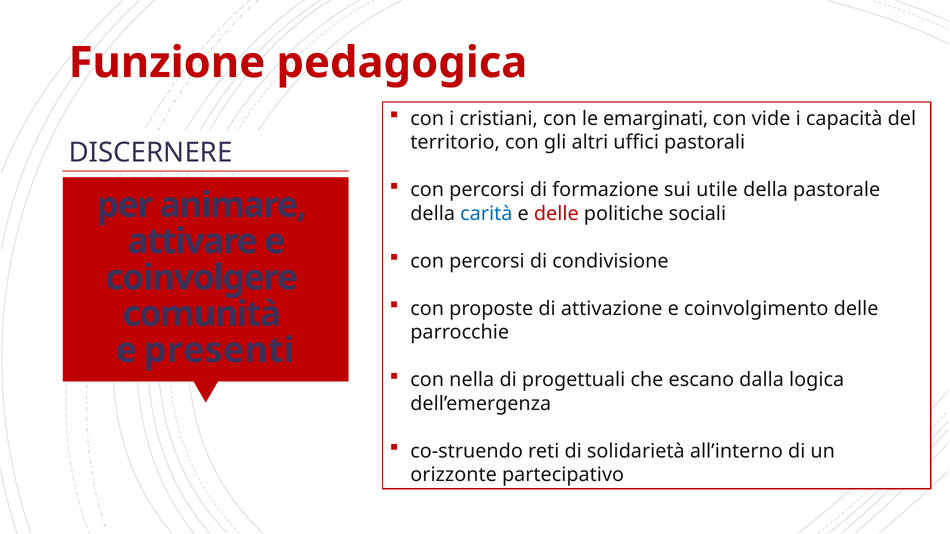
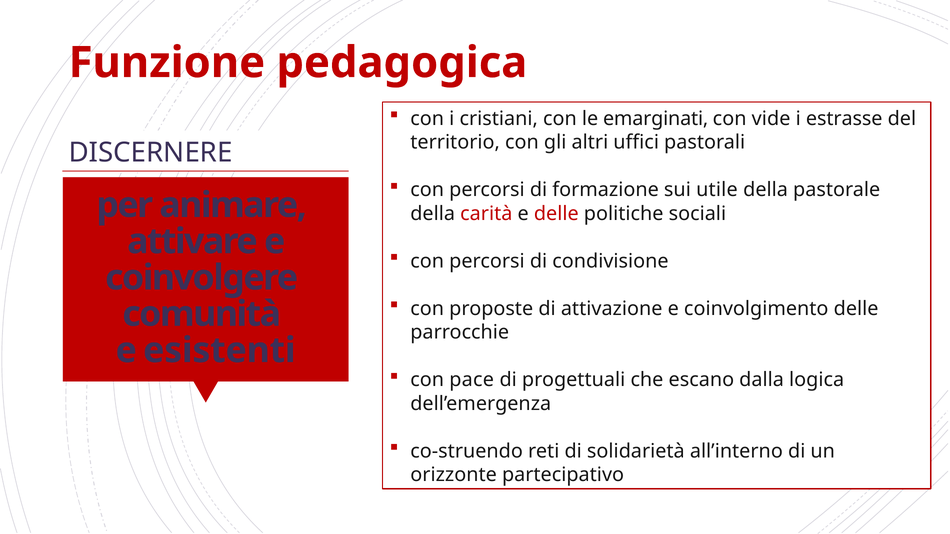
capacità: capacità -> estrasse (844, 119)
carità colour: blue -> red (486, 214)
presenti: presenti -> esistenti (219, 351)
nella: nella -> pace (472, 380)
